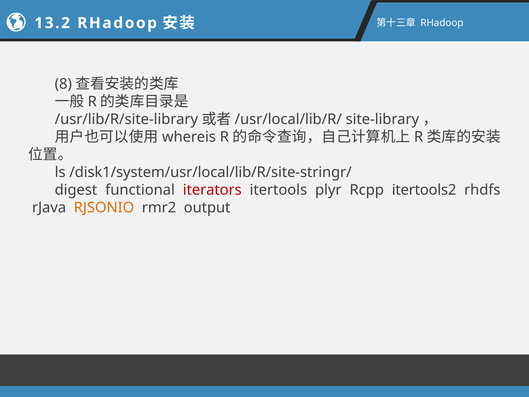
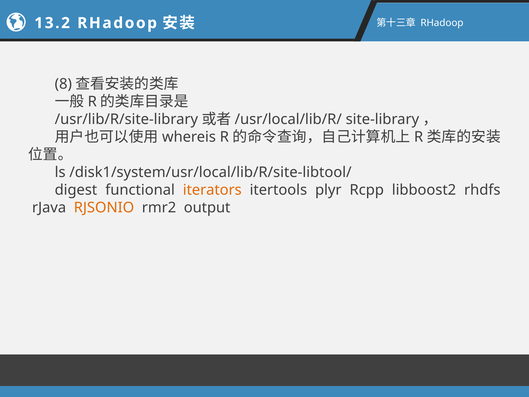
/disk1/system/usr/local/lib/R/site-stringr/: /disk1/system/usr/local/lib/R/site-stringr/ -> /disk1/system/usr/local/lib/R/site-libtool/ (210, 172)
iterators colour: red -> orange (212, 190)
itertools2: itertools2 -> libboost2 (424, 190)
